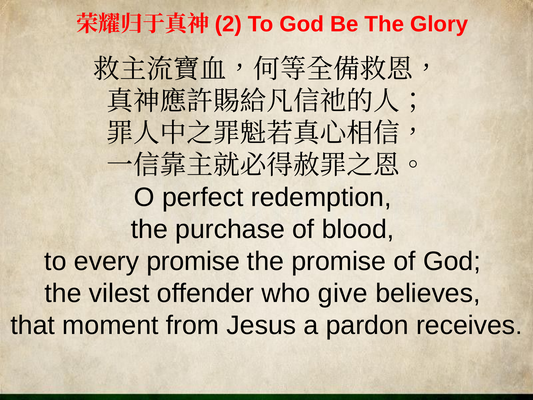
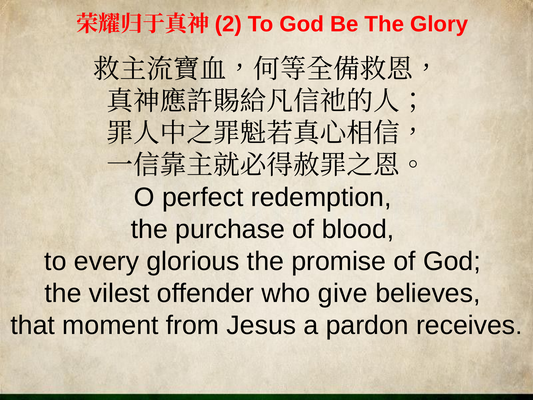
every promise: promise -> glorious (193, 261)
